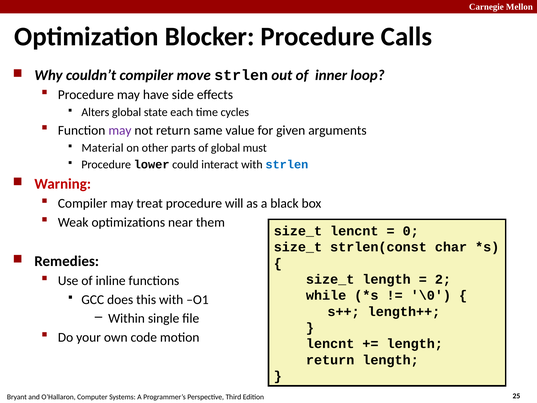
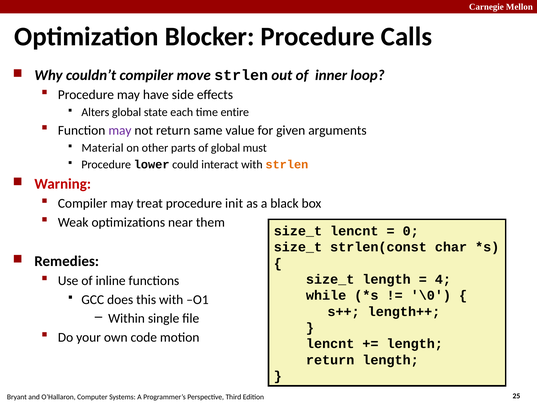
cycles: cycles -> entire (235, 112)
strlen colour: blue -> orange (287, 165)
will: will -> init (234, 203)
2: 2 -> 4 (443, 279)
